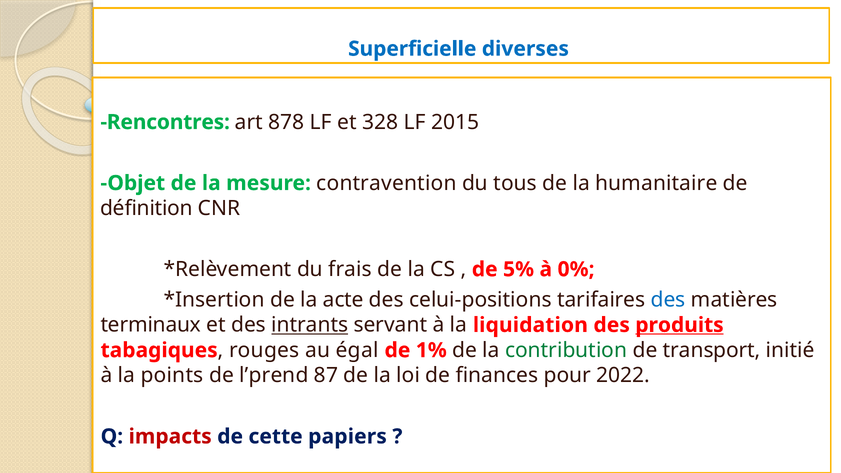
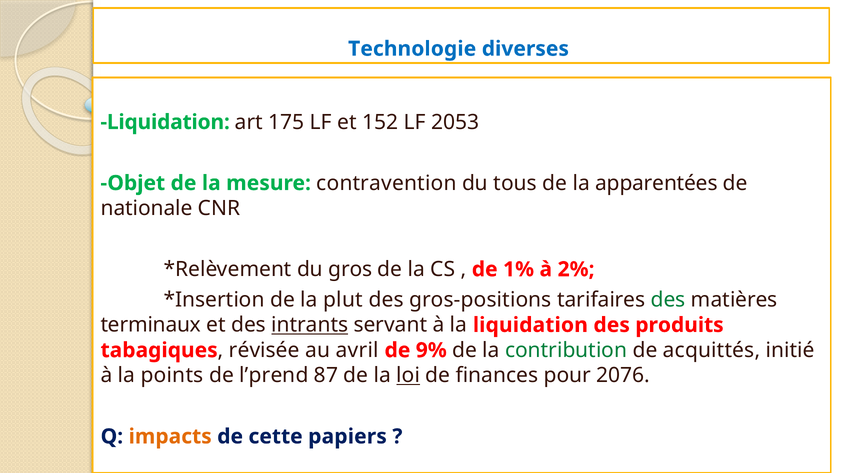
Superficielle: Superficielle -> Technologie (412, 49)
Rencontres: Rencontres -> Liquidation (165, 122)
878: 878 -> 175 (286, 122)
328: 328 -> 152 (380, 122)
2015: 2015 -> 2053 (455, 122)
humanitaire: humanitaire -> apparentées (657, 183)
définition: définition -> nationale (147, 208)
frais: frais -> gros (350, 269)
5%: 5% -> 1% (519, 269)
0%: 0% -> 2% (576, 269)
acte: acte -> plut (343, 300)
celui-positions: celui-positions -> gros-positions (480, 300)
des colour: blue -> green (668, 300)
produits underline: present -> none (680, 325)
rouges: rouges -> révisée (264, 350)
égal: égal -> avril (357, 350)
1%: 1% -> 9% (431, 350)
transport: transport -> acquittés (712, 350)
loi underline: none -> present (408, 376)
2022: 2022 -> 2076 (623, 376)
impacts colour: red -> orange (170, 437)
